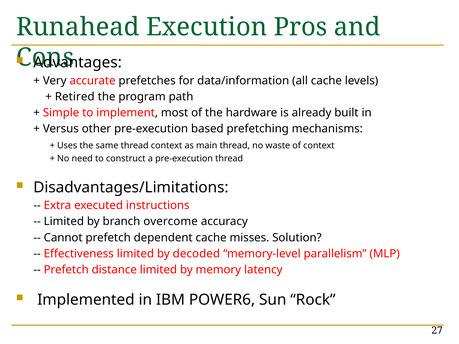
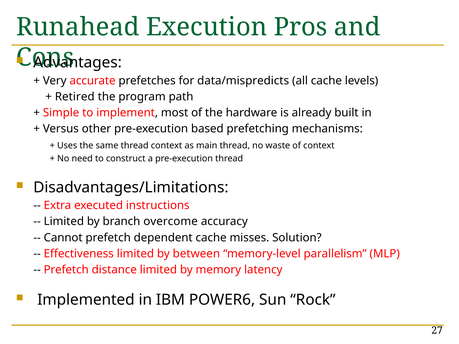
data/information: data/information -> data/mispredicts (243, 81)
decoded: decoded -> between (196, 254)
